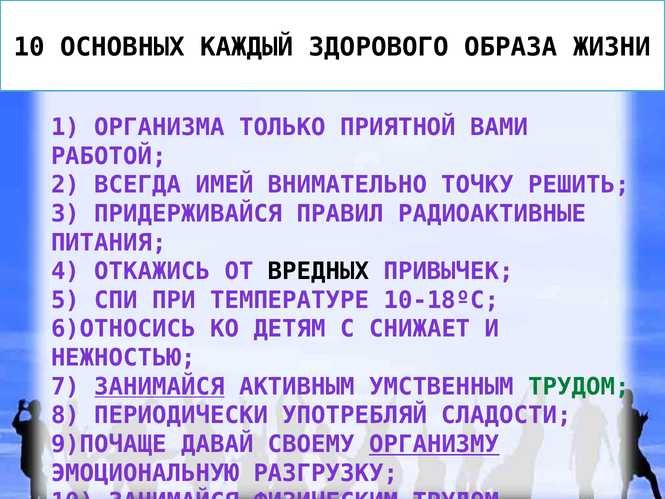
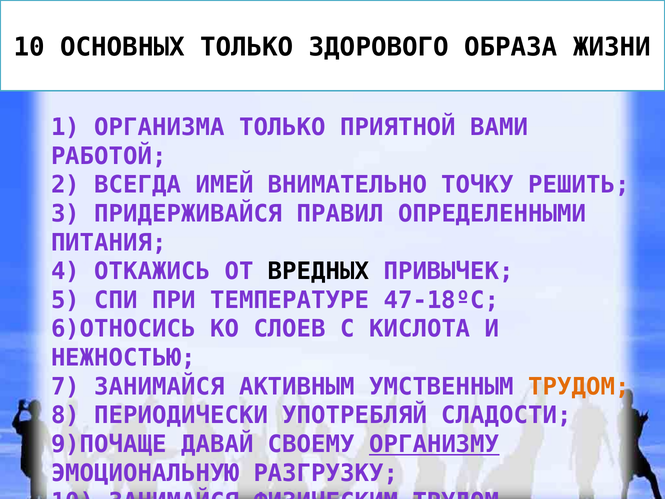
ОСНОВНЫХ КАЖДЫЙ: КАЖДЫЙ -> ТОЛЬКО (247, 47)
РАДИОАКТИВНЫЕ: РАДИОАКТИВНЫЕ -> ОПРЕДЕЛЕННЫМИ (492, 214)
10-18ºС: 10-18ºС -> 47-18ºС (441, 300)
ДЕТЯМ: ДЕТЯМ -> СЛОЕВ (290, 329)
СНИЖАЕТ: СНИЖАЕТ -> КИСЛОТА (420, 329)
ЗАНИМАЙСЯ underline: present -> none (159, 386)
ТРУДОМ colour: green -> orange (579, 386)
